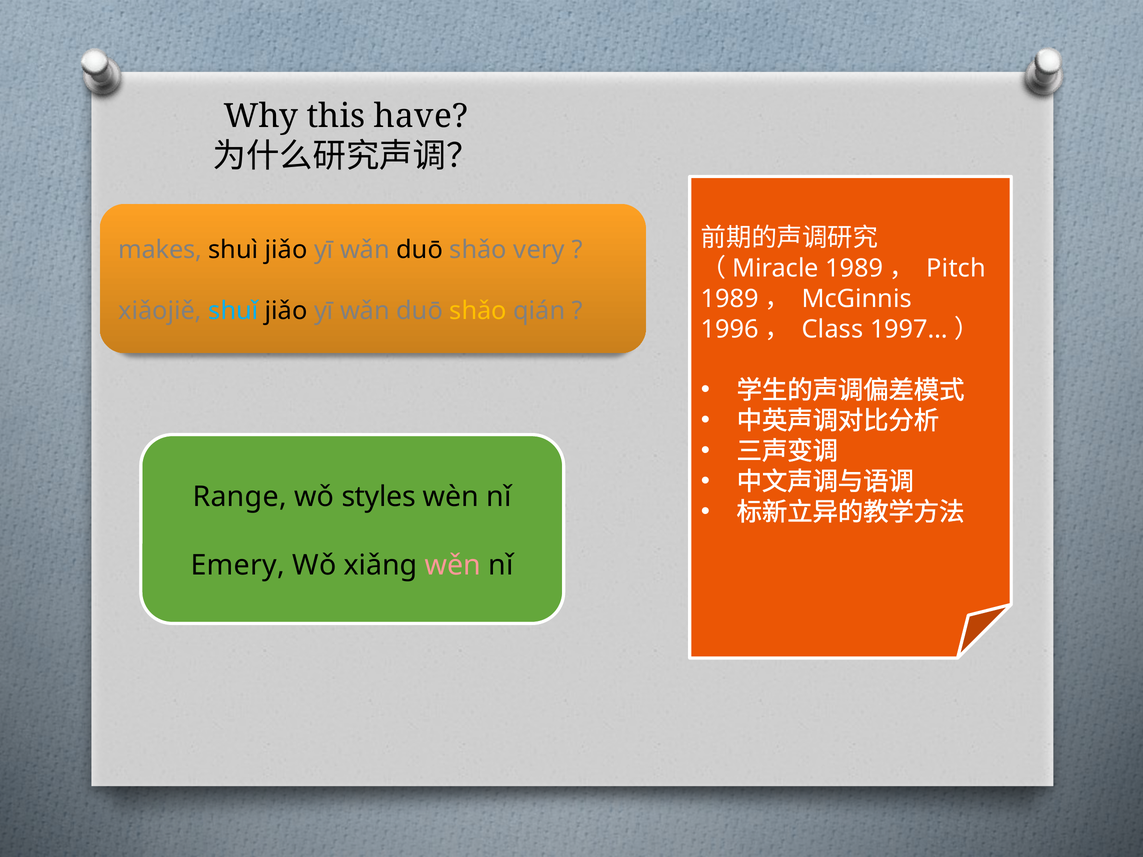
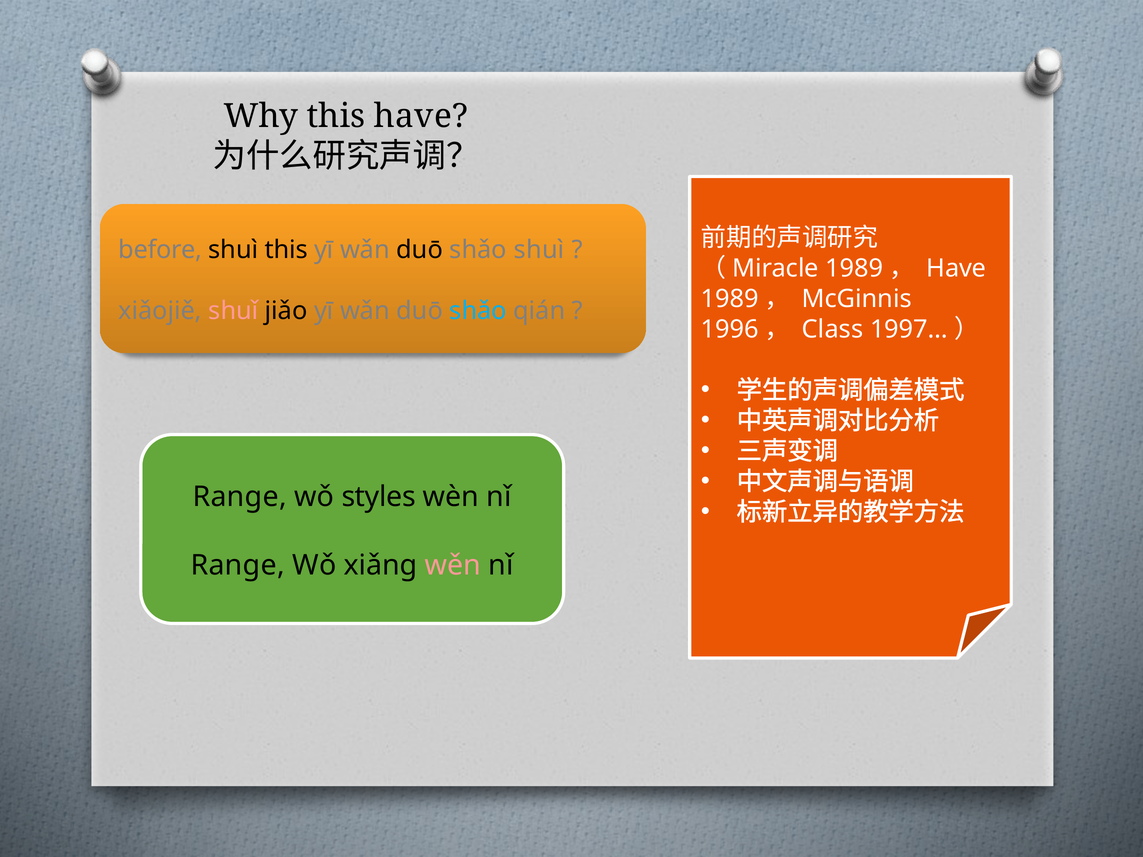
makes: makes -> before (160, 250)
shuì jiǎo: jiǎo -> this (286, 250)
shǎo very: very -> shuì (539, 250)
1989， Pitch: Pitch -> Have (956, 269)
shuǐ colour: light blue -> pink (233, 311)
shǎo colour: yellow -> light blue (478, 311)
Emery: Emery -> Range (238, 565)
